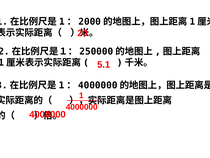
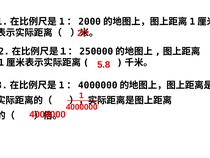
5.1: 5.1 -> 5.8 (104, 65)
